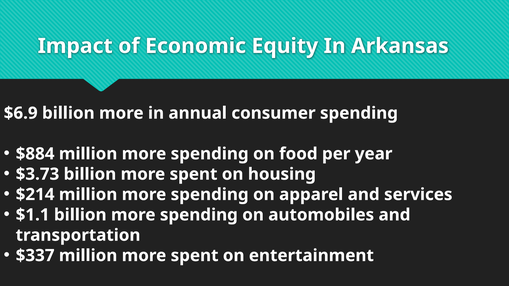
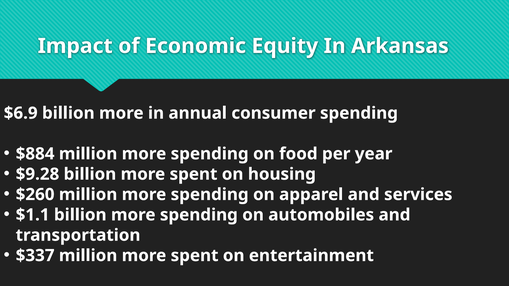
$3.73: $3.73 -> $9.28 (37, 174)
$214: $214 -> $260 (35, 195)
